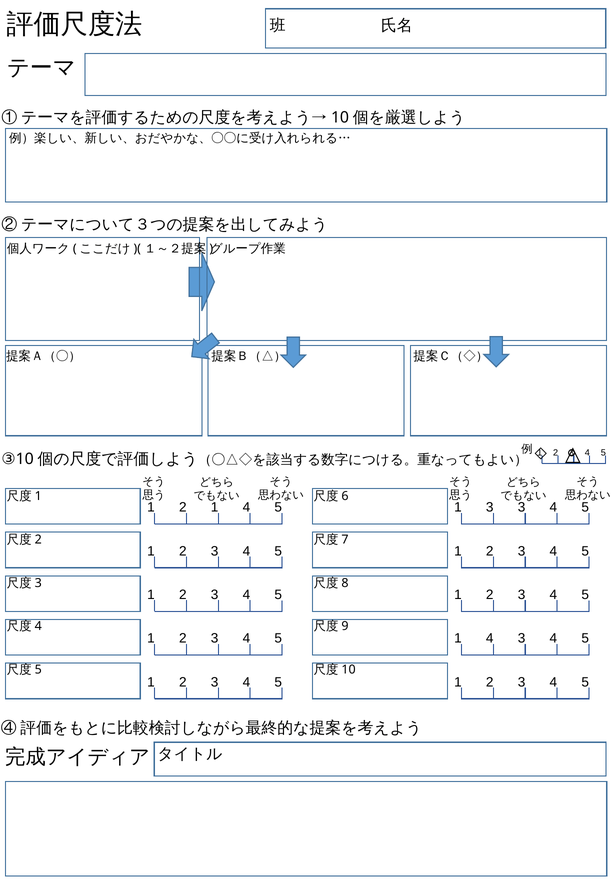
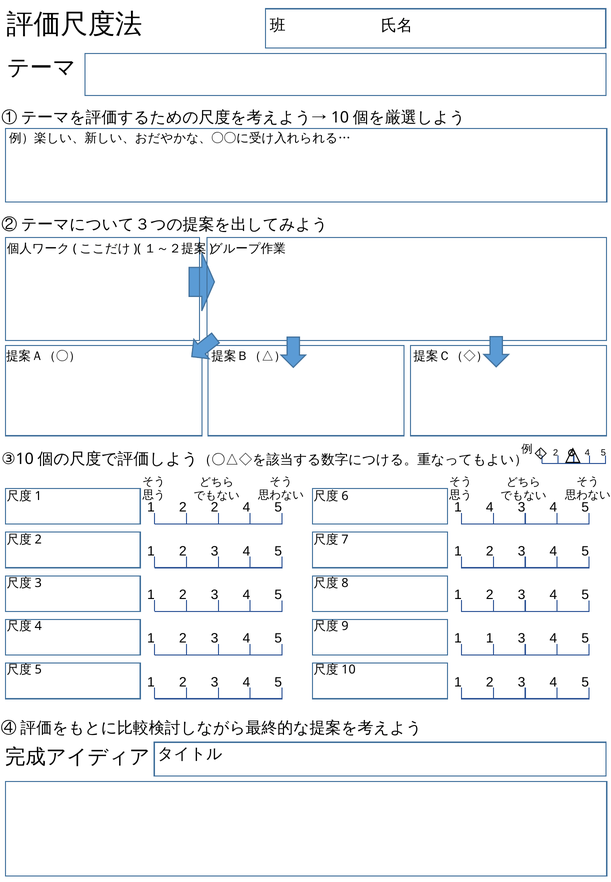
2 1: 1 -> 2 (215, 508)
1 3: 3 -> 4 (490, 508)
4: 4 -> 1 (490, 639)
